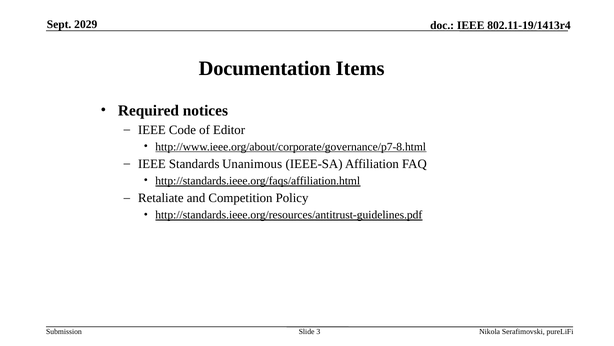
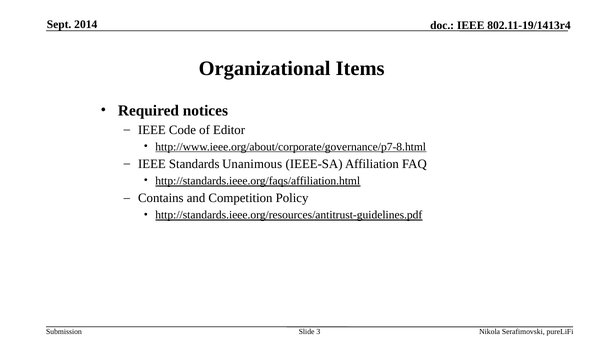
2029: 2029 -> 2014 (86, 24)
Documentation: Documentation -> Organizational (265, 69)
Retaliate: Retaliate -> Contains (161, 198)
